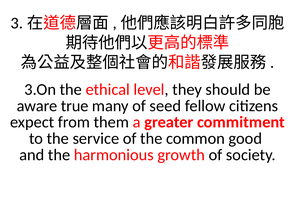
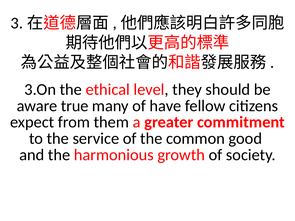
seed: seed -> have (165, 106)
